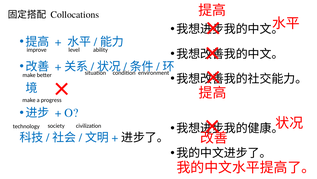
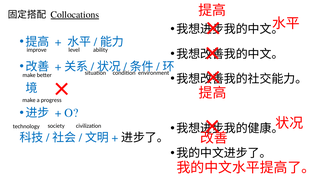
Collocations underline: none -> present (75, 15)
